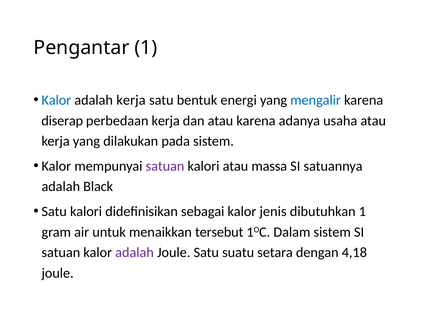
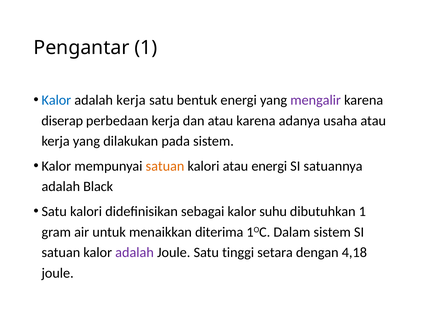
mengalir colour: blue -> purple (316, 100)
satuan colour: purple -> orange (165, 166)
atau massa: massa -> energi (269, 166)
jenis: jenis -> suhu (273, 211)
tersebut: tersebut -> diterima (219, 232)
suatu: suatu -> tinggi (238, 252)
